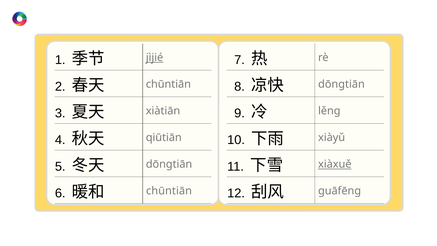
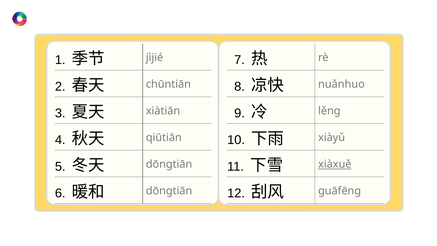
jìjié underline: present -> none (155, 58)
dōnɡtiān: dōnɡtiān -> nuǎnhuo (341, 84)
chūntiān: chūntiān -> dōnɡtiān (169, 191)
